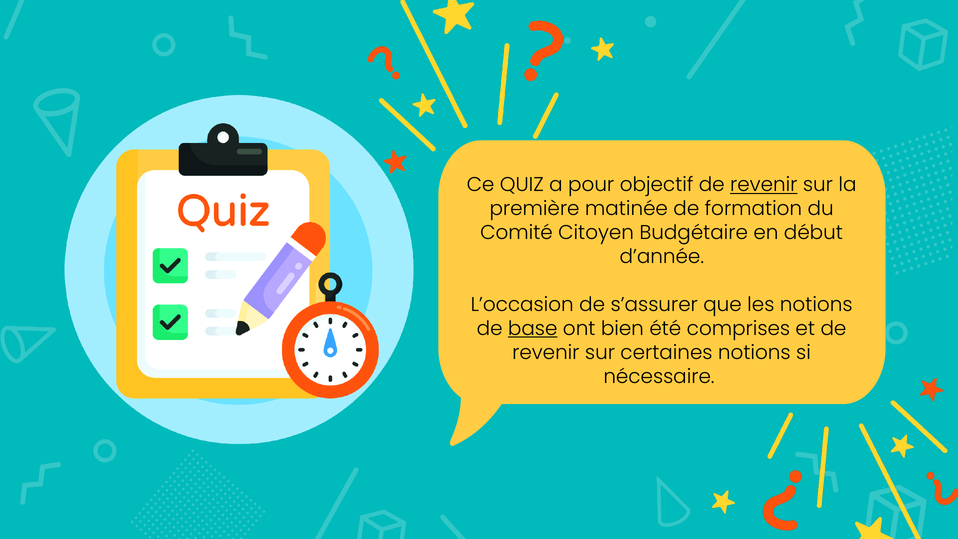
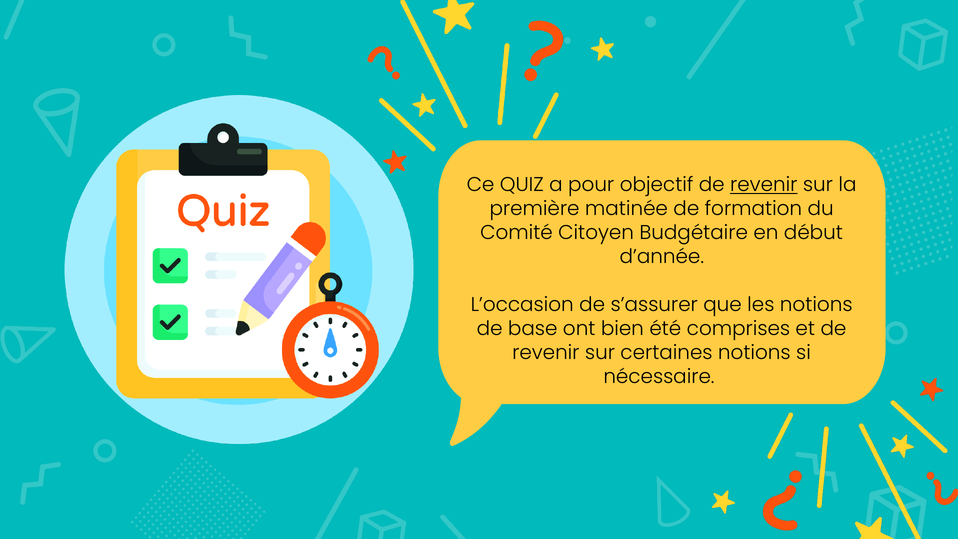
base underline: present -> none (533, 328)
